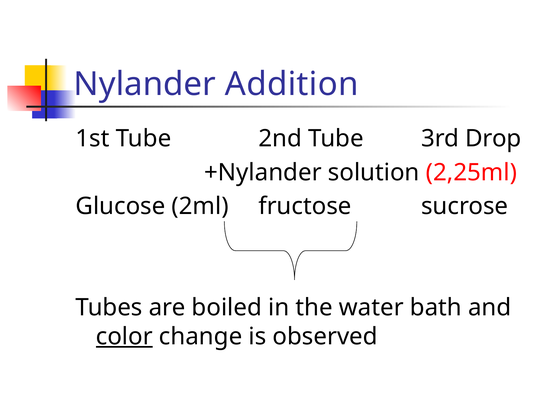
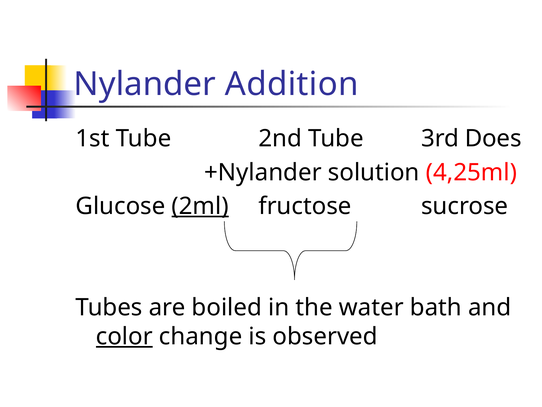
Drop: Drop -> Does (493, 138)
2,25ml: 2,25ml -> 4,25ml (471, 172)
2ml underline: none -> present (200, 206)
